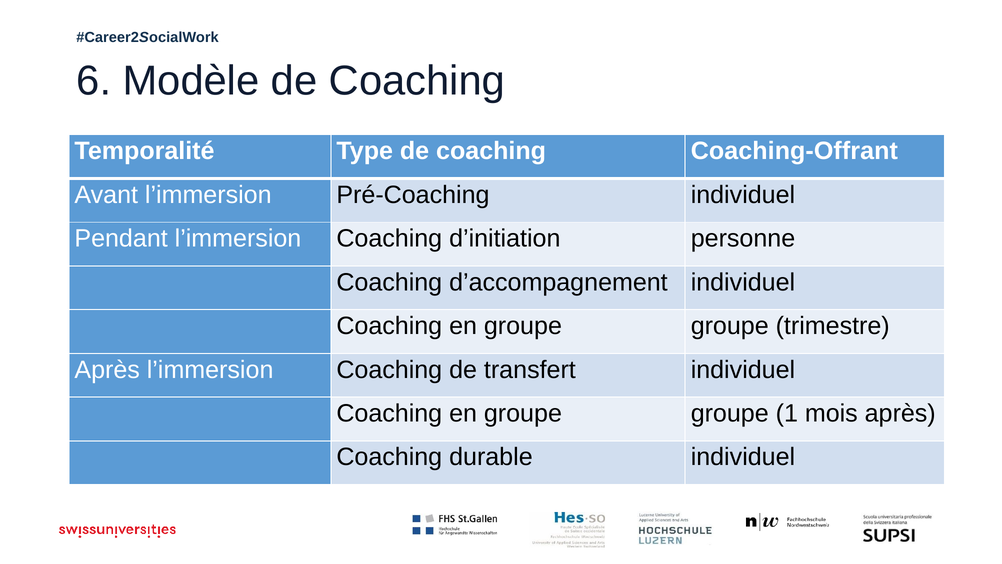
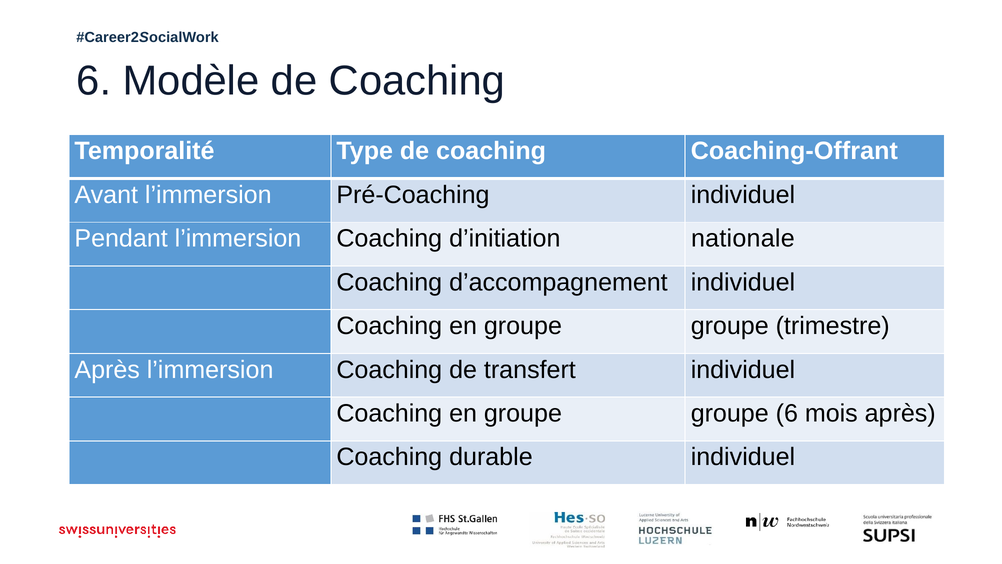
personne: personne -> nationale (743, 238)
groupe 1: 1 -> 6 (787, 413)
